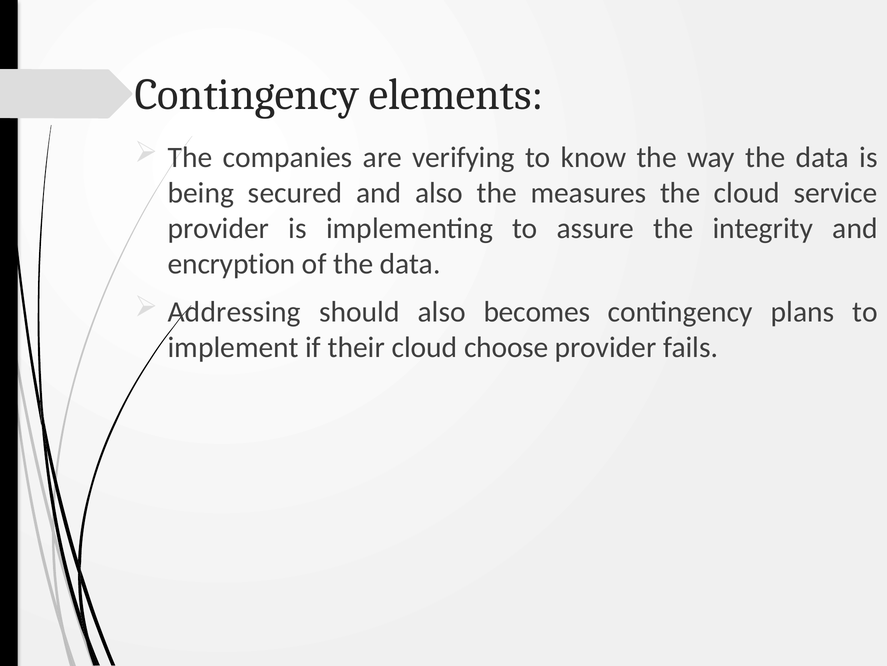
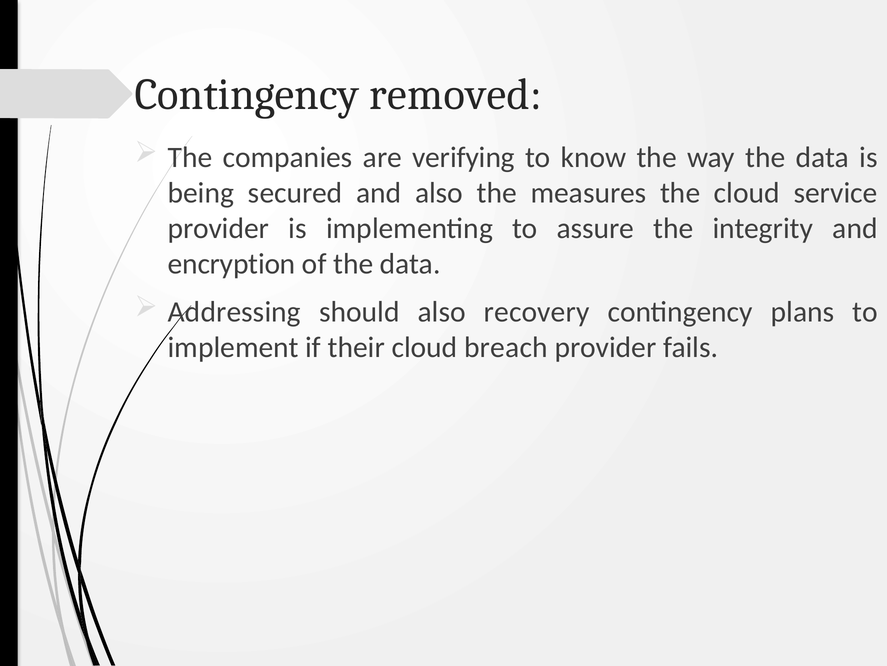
elements: elements -> removed (456, 95)
becomes: becomes -> recovery (537, 312)
choose: choose -> breach (506, 347)
